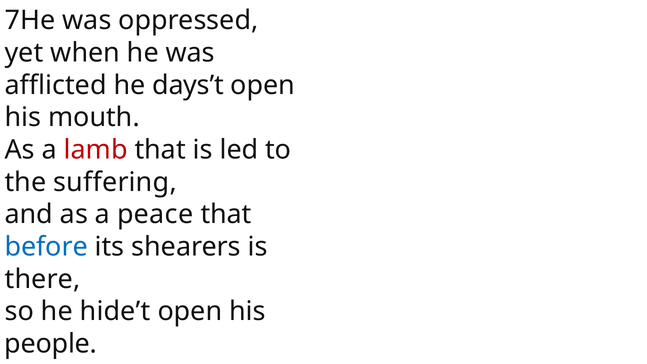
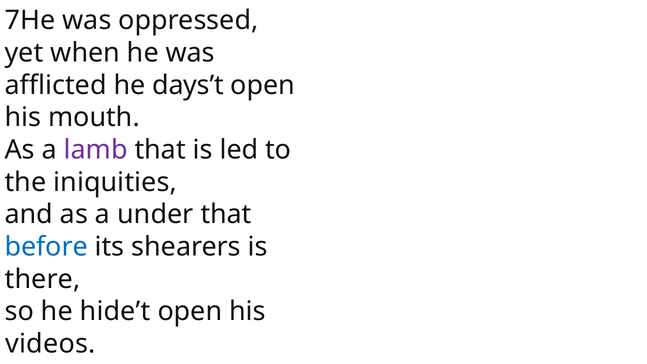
lamb colour: red -> purple (96, 150)
suffering: suffering -> iniquities (115, 182)
peace: peace -> under (155, 214)
people: people -> videos (50, 344)
